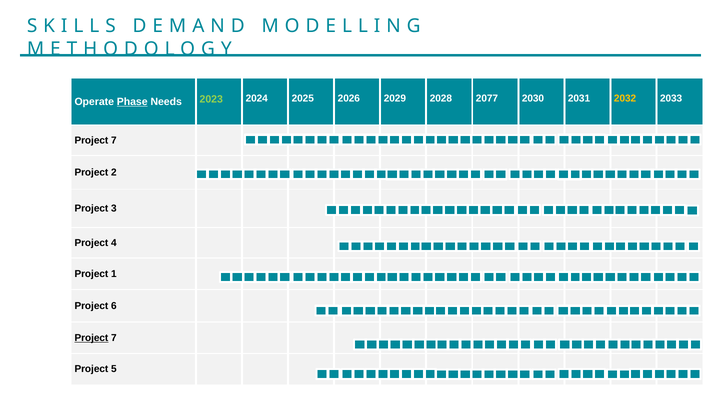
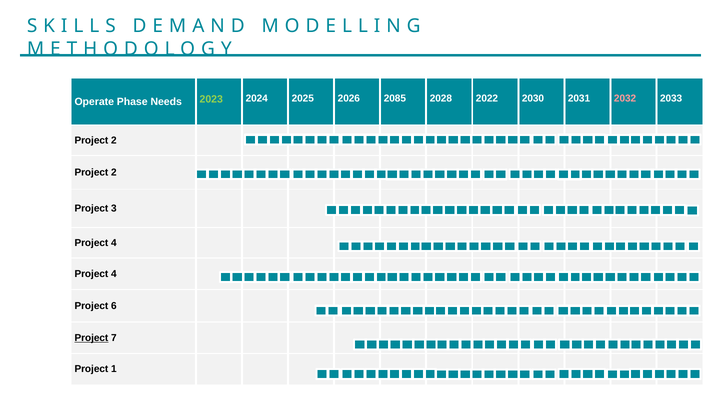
Phase underline: present -> none (132, 102)
2029: 2029 -> 2085 (395, 98)
2077: 2077 -> 2022 (487, 98)
2032 colour: yellow -> pink (625, 98)
7: 7 -> 2 (114, 140)
1: 1 -> 4 (114, 273)
5: 5 -> 1 (114, 369)
